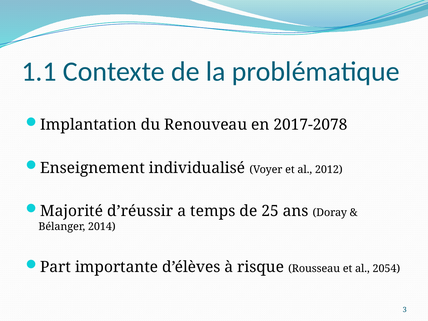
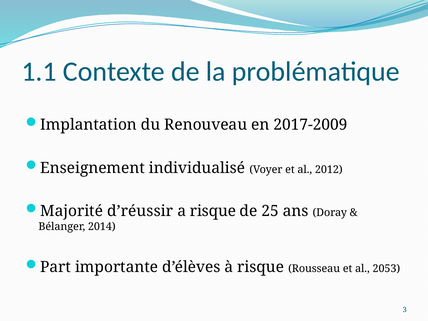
2017-2078: 2017-2078 -> 2017-2009 (310, 125)
a temps: temps -> risque (213, 211)
2054: 2054 -> 2053 (386, 269)
